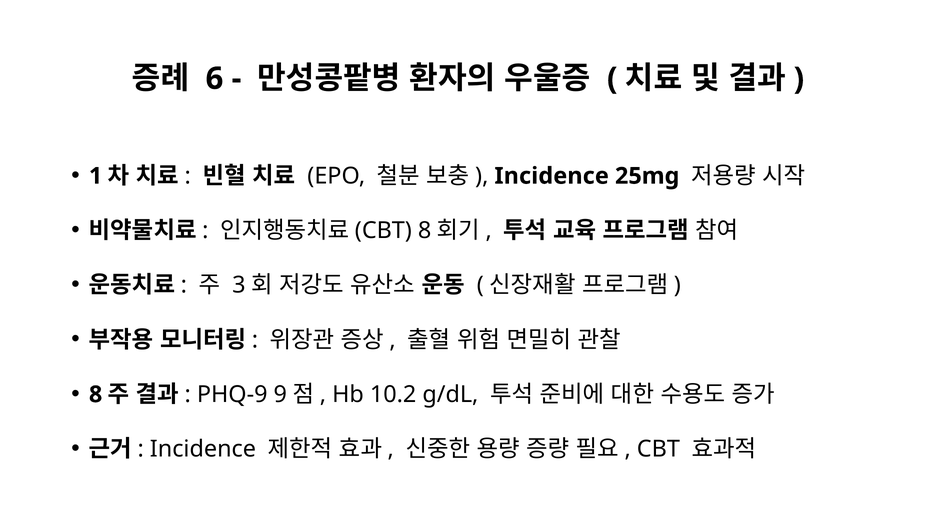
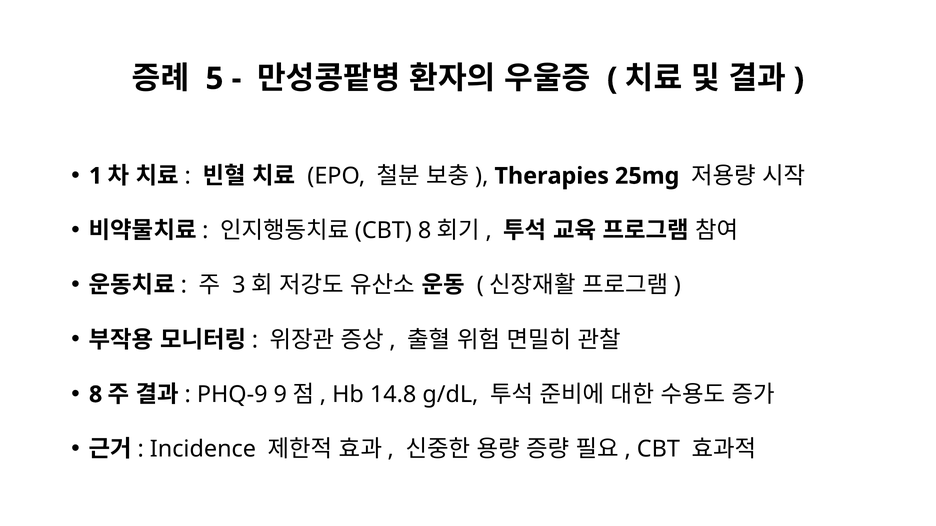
6: 6 -> 5 (214, 79)
Incidence: Incidence -> Therapies (552, 176)
10.2: 10.2 -> 14.8 (393, 395)
